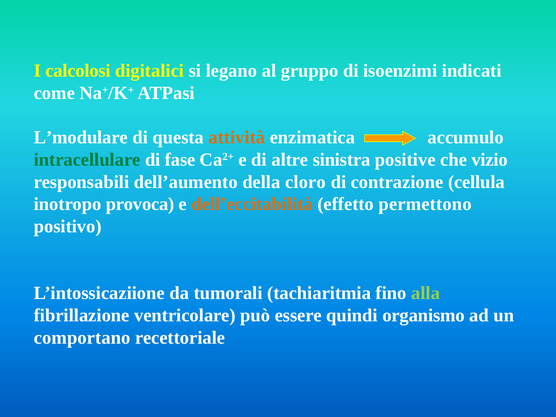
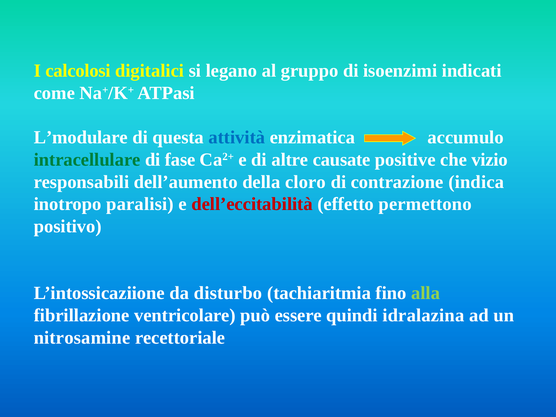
attività colour: orange -> blue (237, 137)
sinistra: sinistra -> causate (342, 160)
cellula: cellula -> indica (476, 182)
provoca: provoca -> paralisi (140, 204)
dell’eccitabilità colour: orange -> red (252, 204)
tumorali: tumorali -> disturbo (228, 293)
organismo: organismo -> idralazina (423, 315)
comportano: comportano -> nitrosamine (82, 338)
